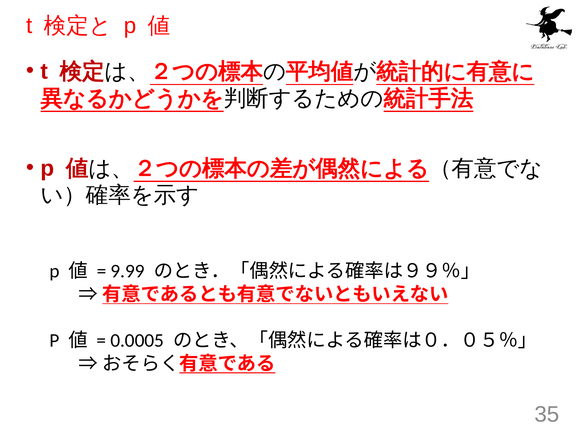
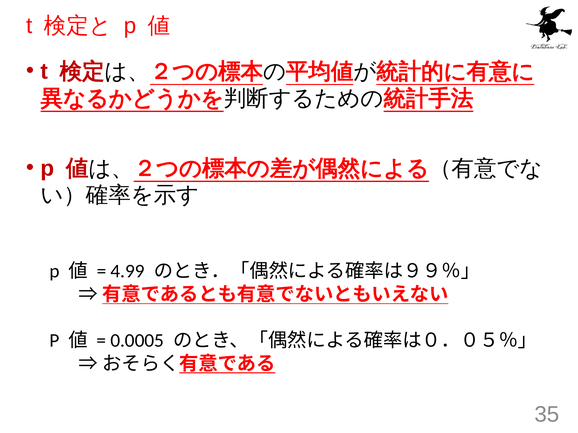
9.99: 9.99 -> 4.99 (128, 272)
